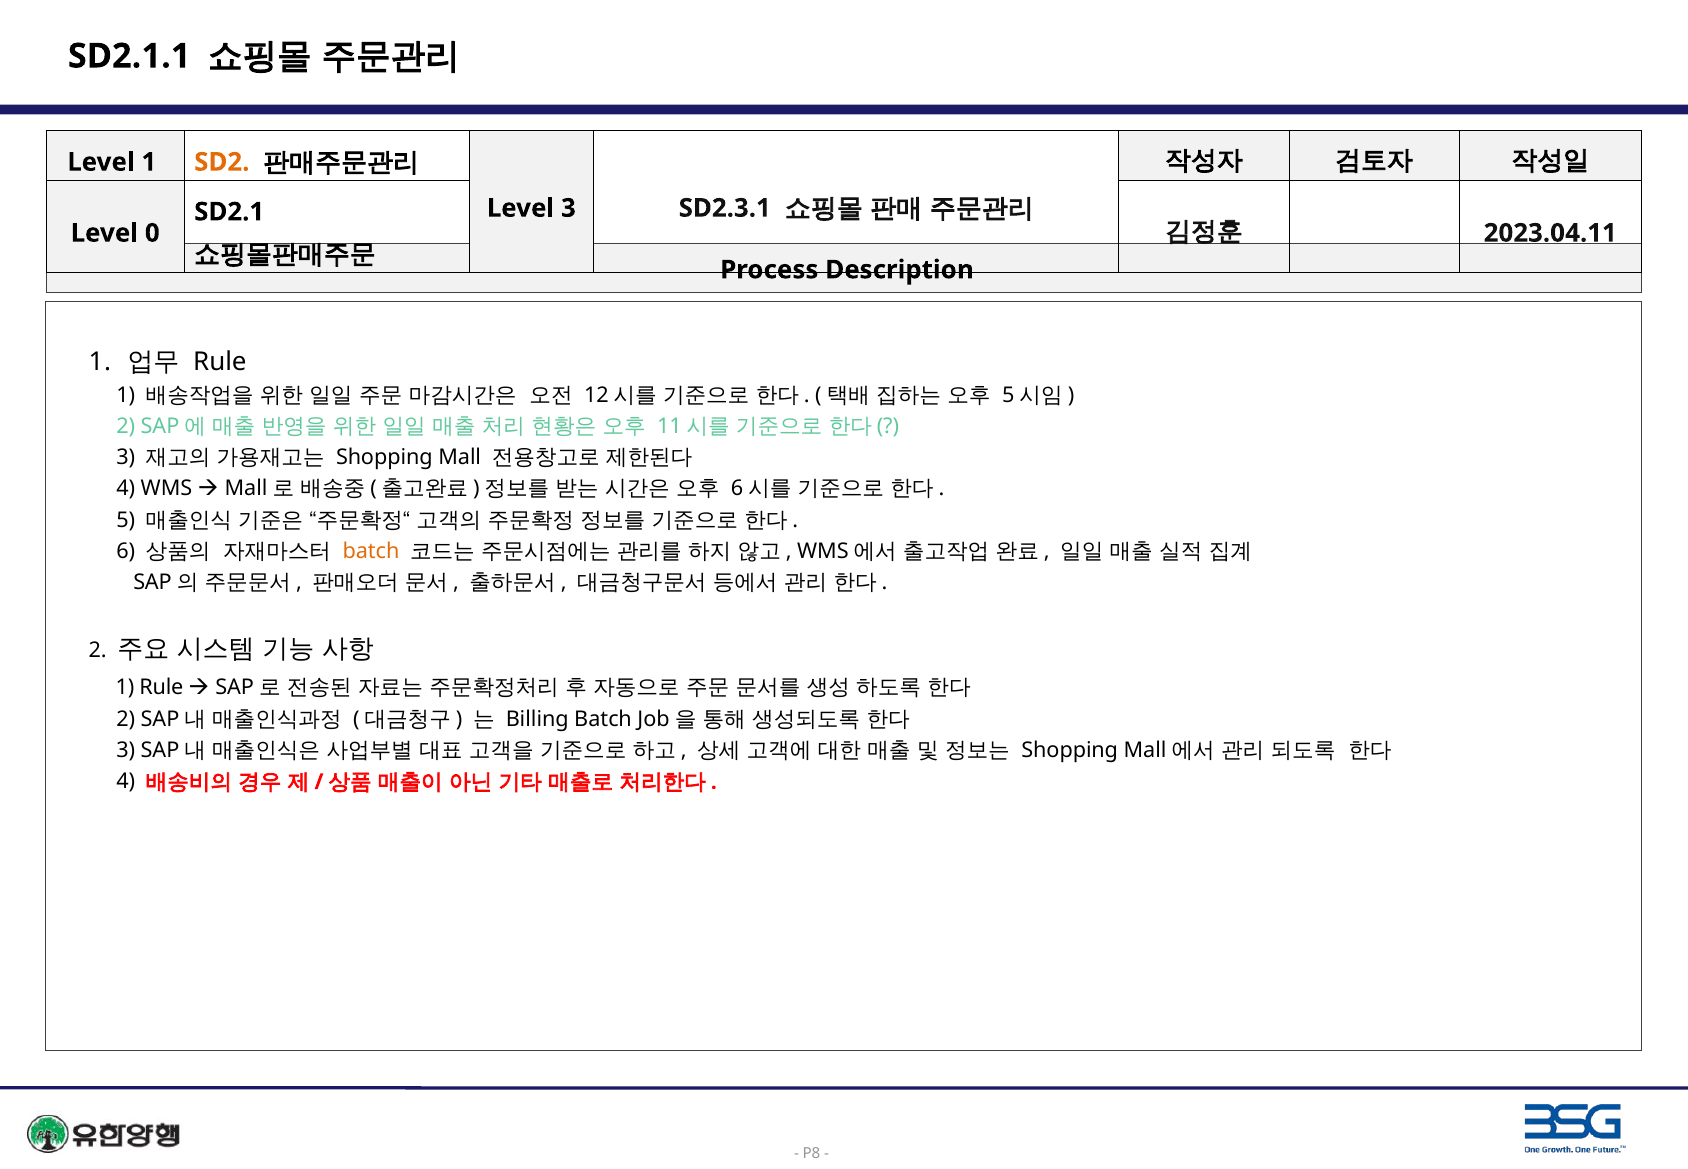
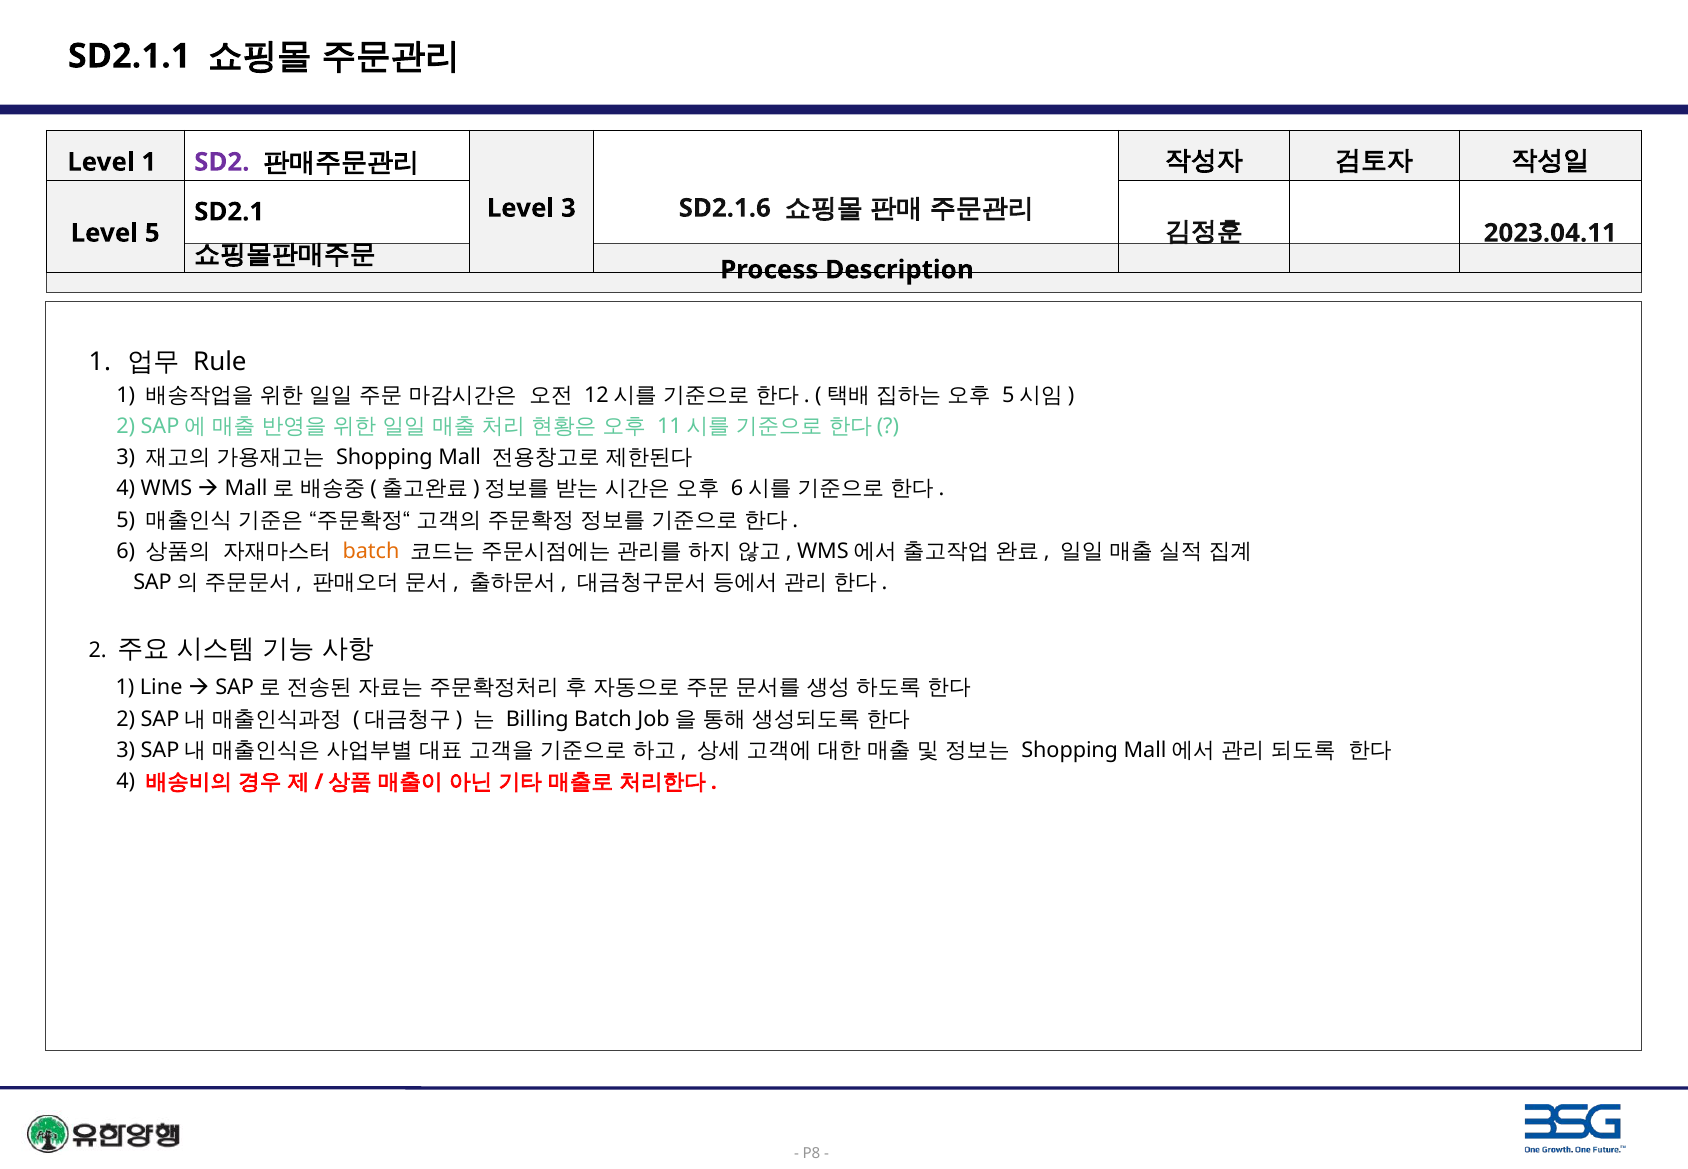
SD2 colour: orange -> purple (222, 162)
SD2.3.1: SD2.3.1 -> SD2.1.6 (725, 208)
Level 0: 0 -> 5 (152, 233)
1 Rule: Rule -> Line (161, 687)
